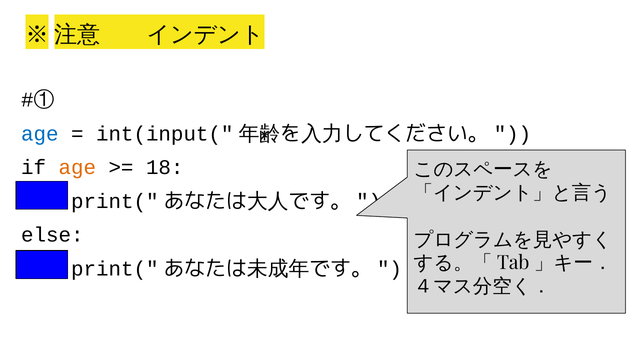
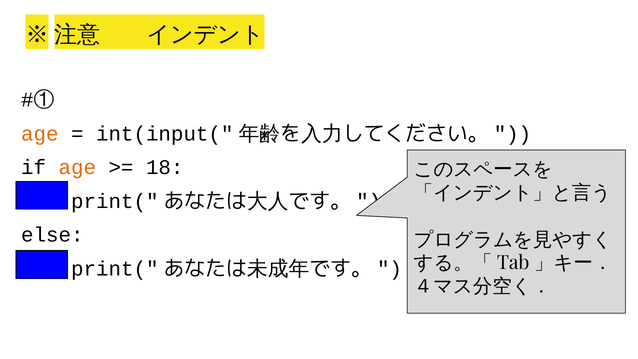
age colour: blue -> orange (40, 134)
